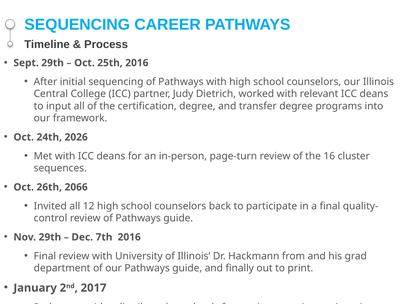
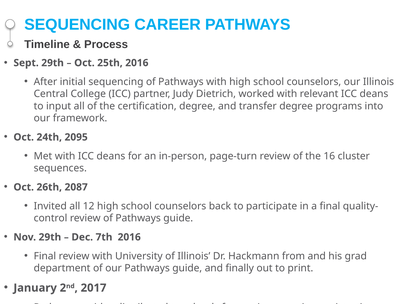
2026: 2026 -> 2095 (76, 137)
2066: 2066 -> 2087 (76, 187)
